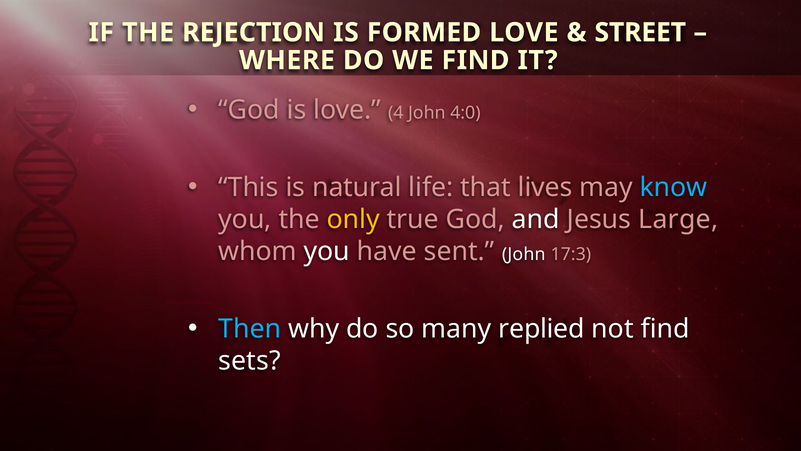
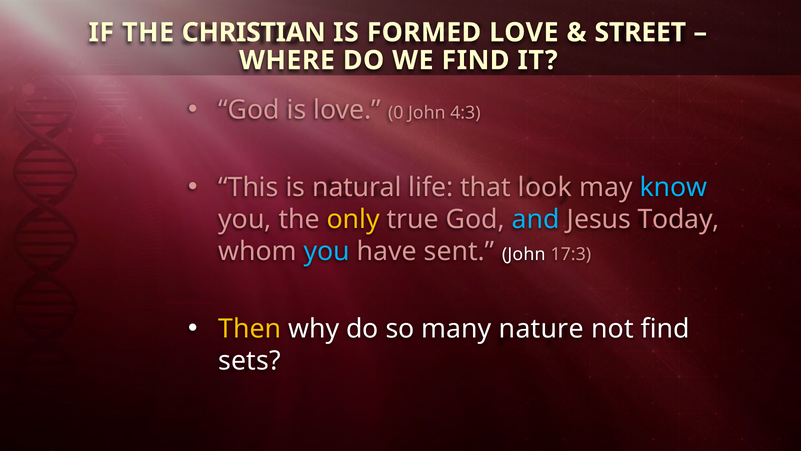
REJECTION: REJECTION -> CHRISTIAN (254, 32)
4: 4 -> 0 (396, 113)
4:0: 4:0 -> 4:3 (465, 113)
lives: lives -> look (545, 187)
and colour: white -> light blue (536, 219)
Large: Large -> Today (679, 219)
you colour: white -> light blue (327, 251)
Then colour: light blue -> yellow (250, 329)
replied: replied -> nature (541, 329)
